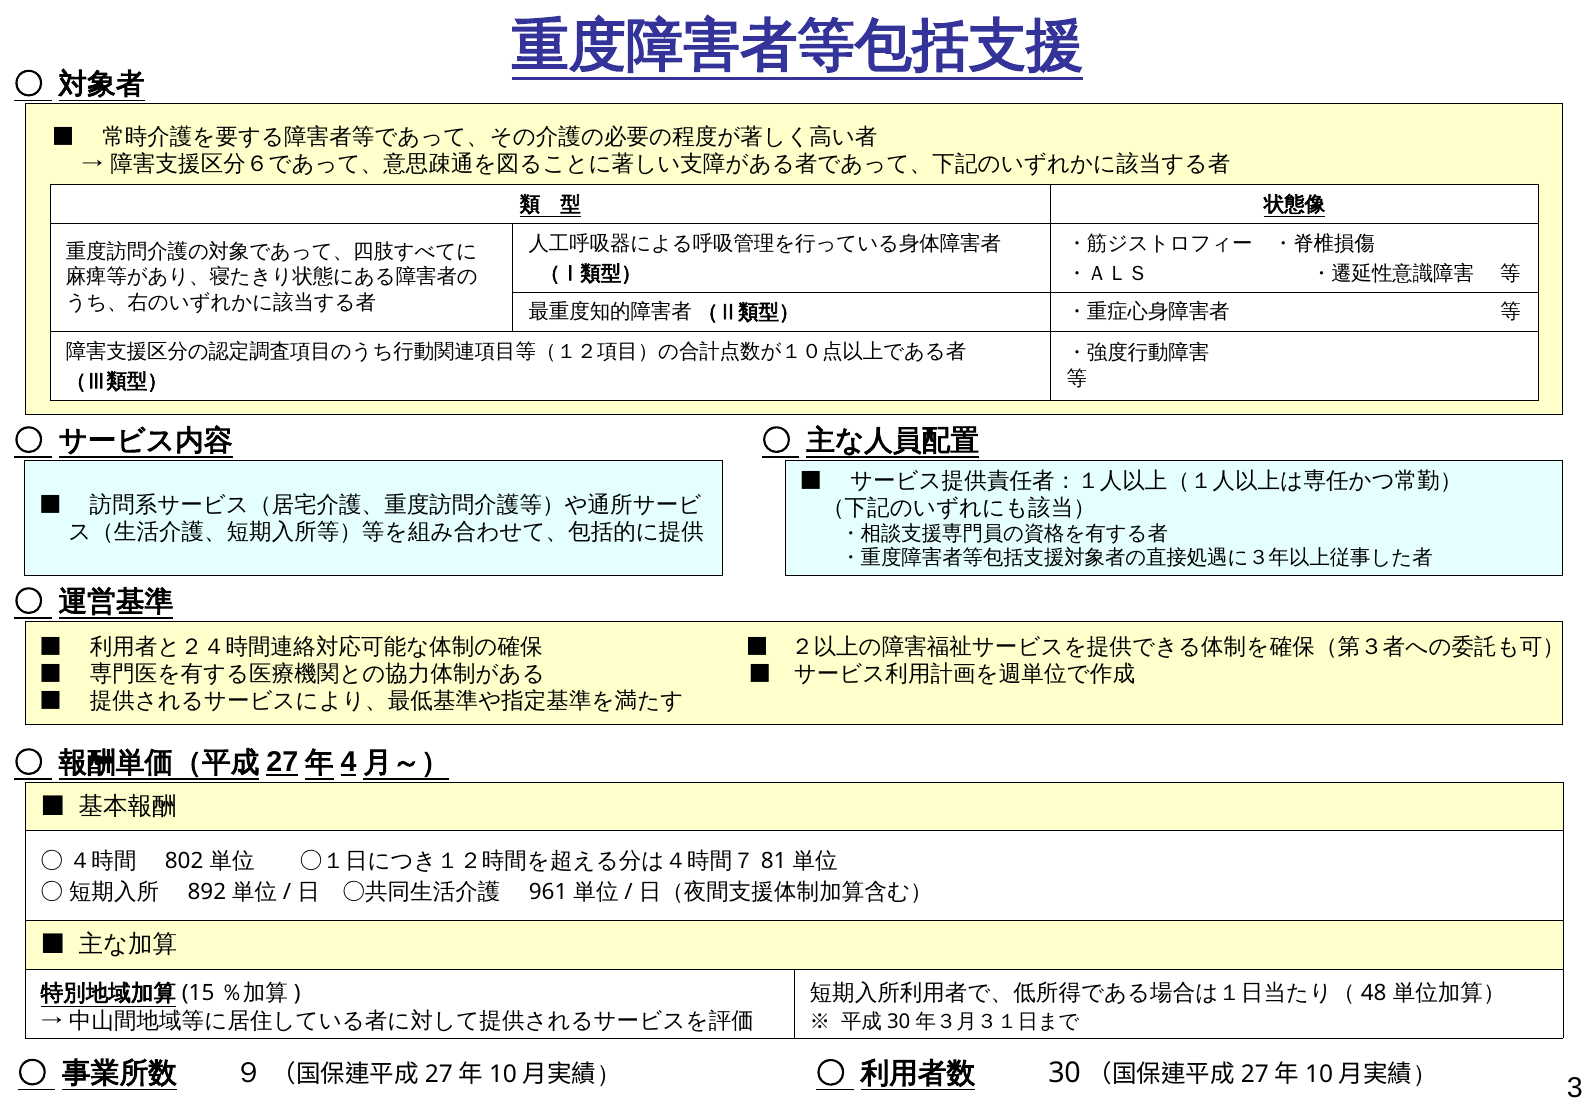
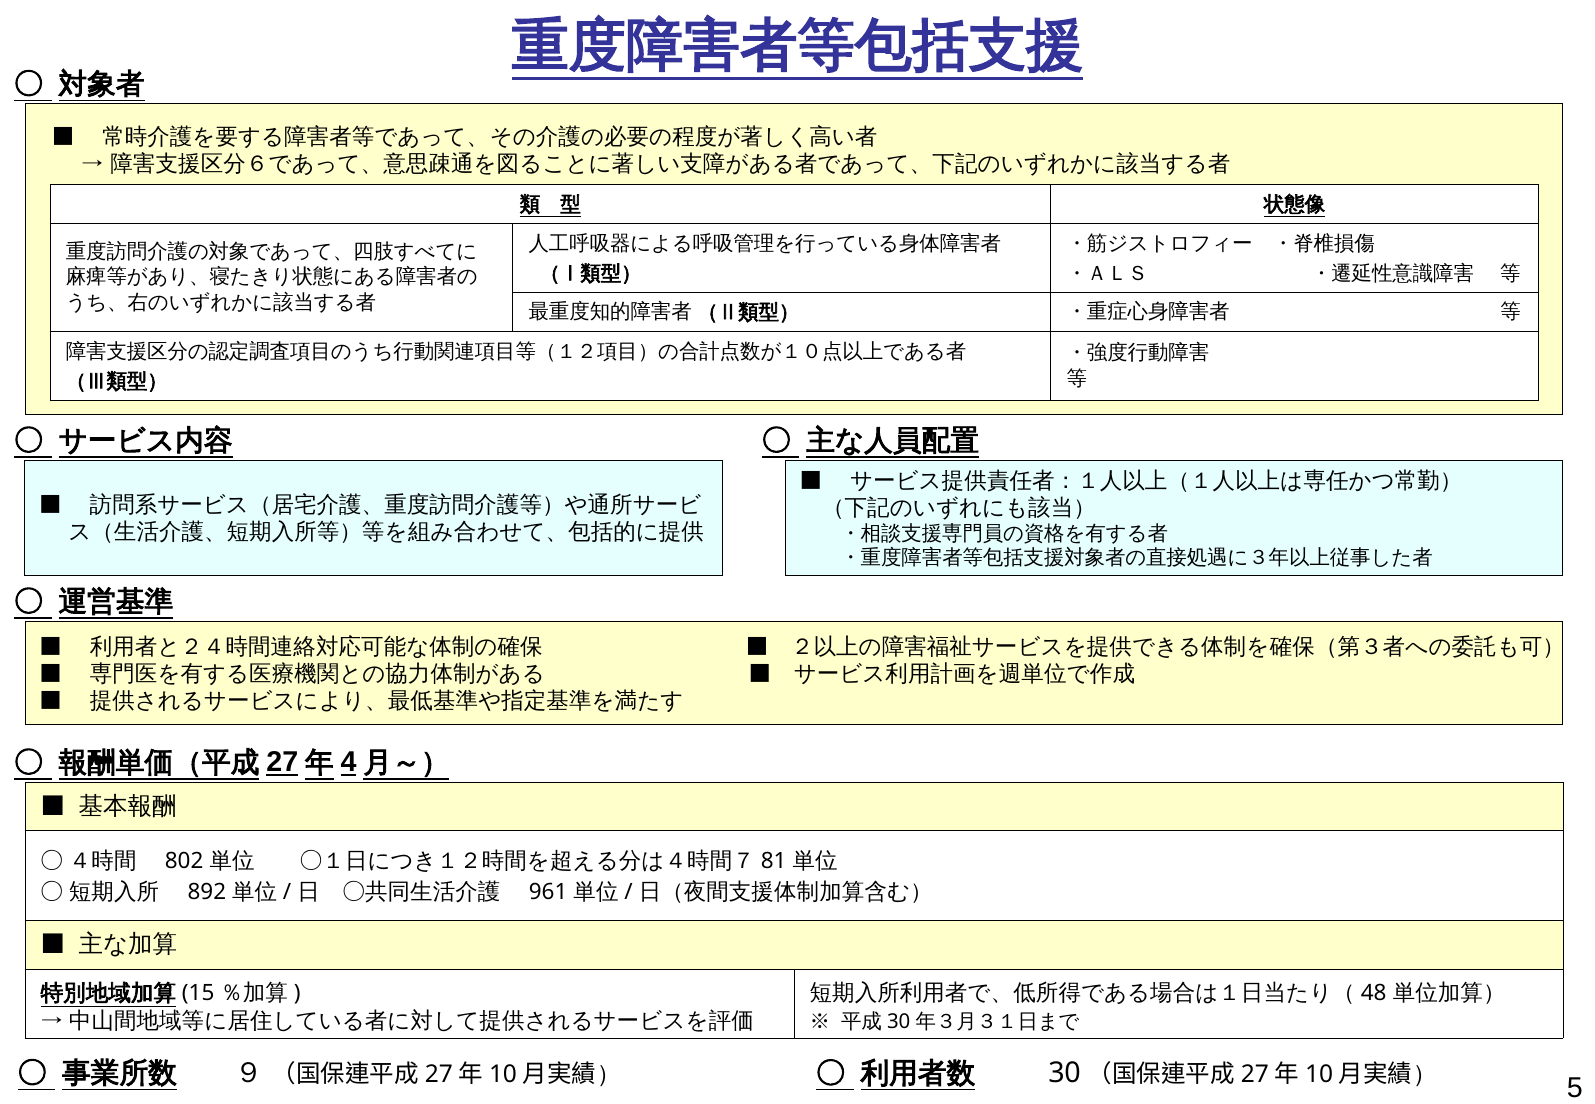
3: 3 -> 5 (1575, 1089)
